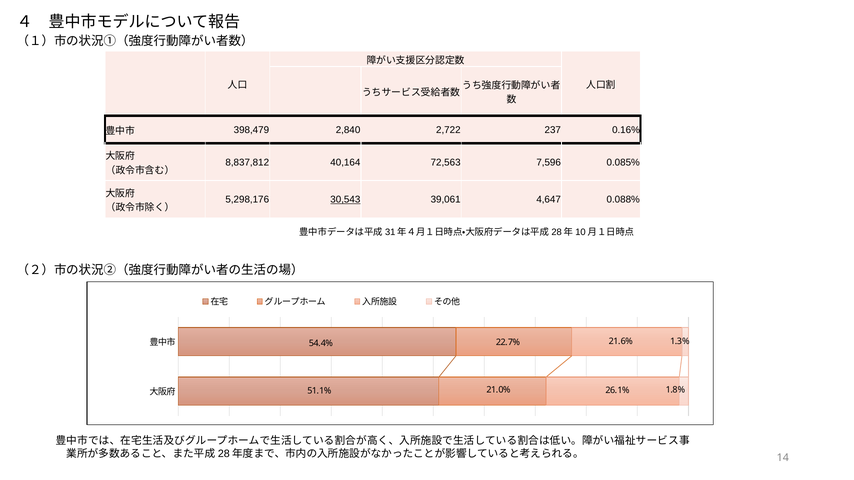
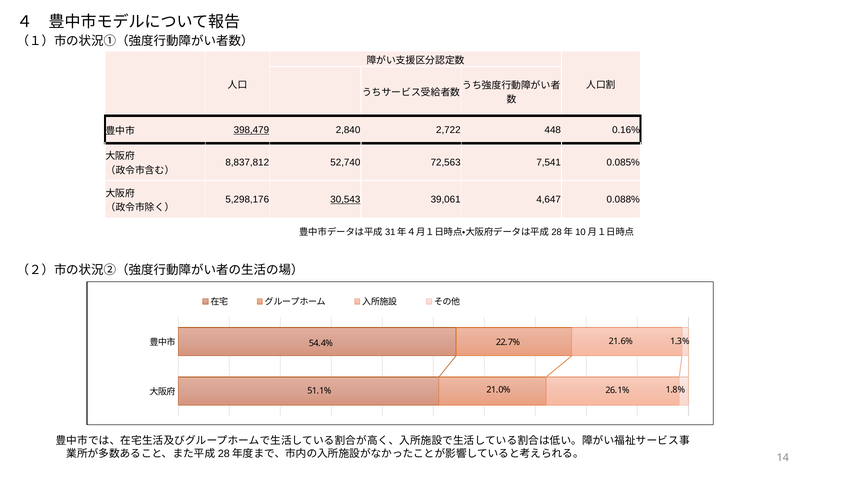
398,479 underline: none -> present (251, 130)
237: 237 -> 448 (553, 130)
40,164: 40,164 -> 52,740 (345, 162)
7,596: 7,596 -> 7,541 (549, 162)
